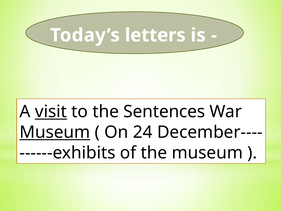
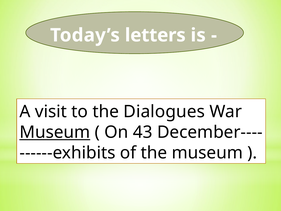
visit underline: present -> none (51, 112)
Sentences: Sentences -> Dialogues (164, 112)
24: 24 -> 43 (143, 132)
